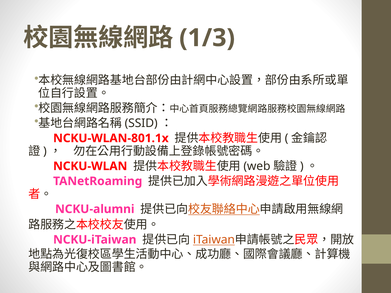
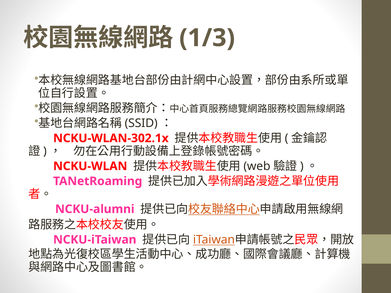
NCKU-WLAN-801.1x: NCKU-WLAN-801.1x -> NCKU-WLAN-302.1x (111, 138)
